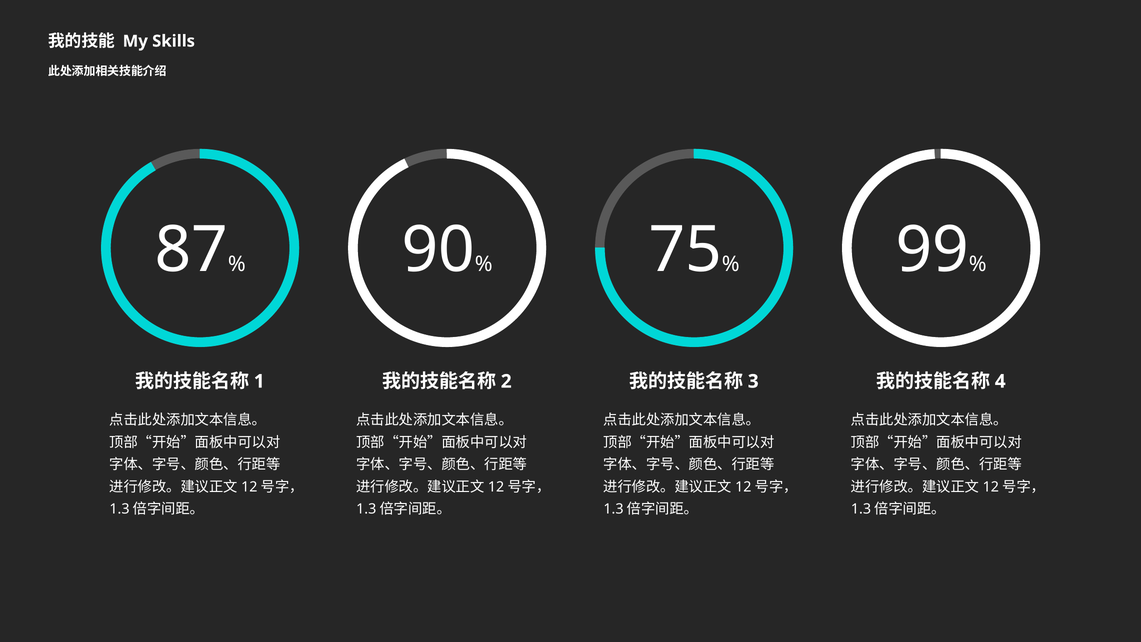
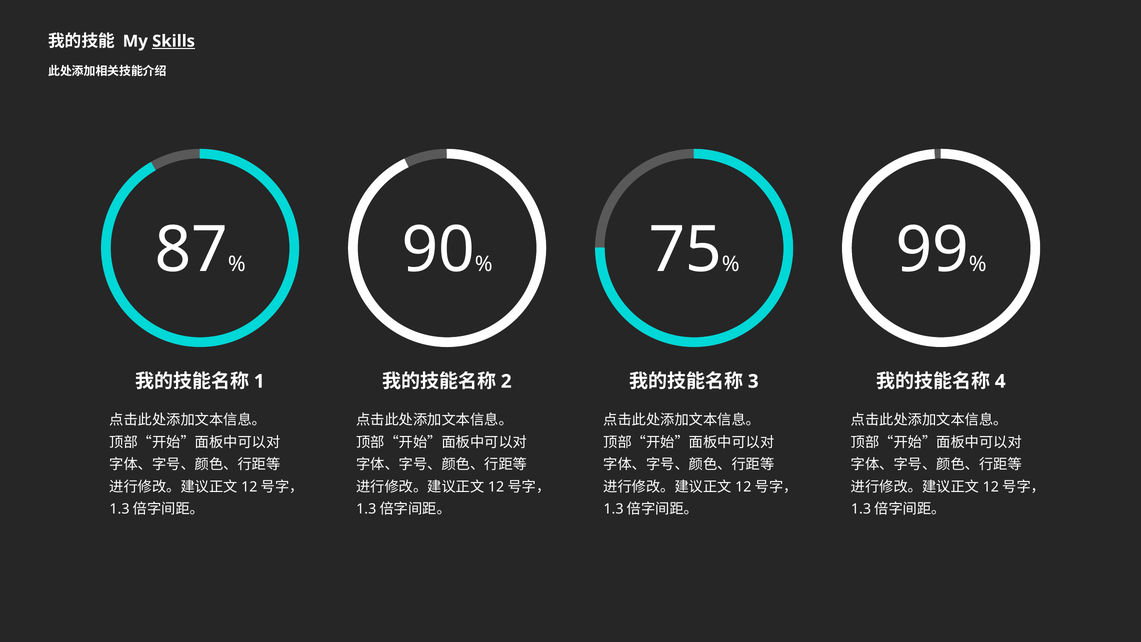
Skills underline: none -> present (174, 41)
